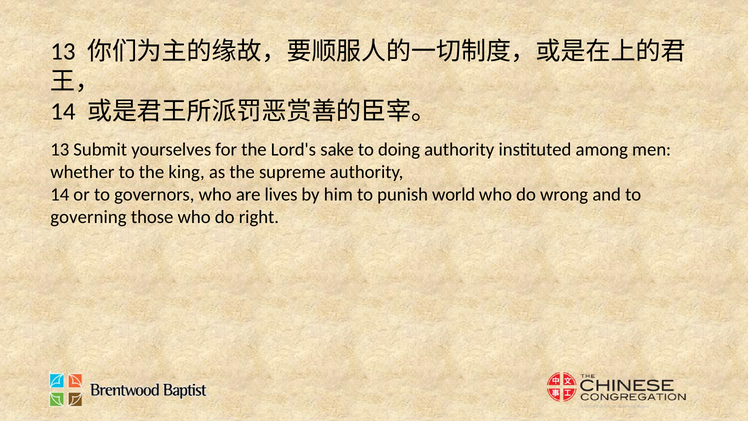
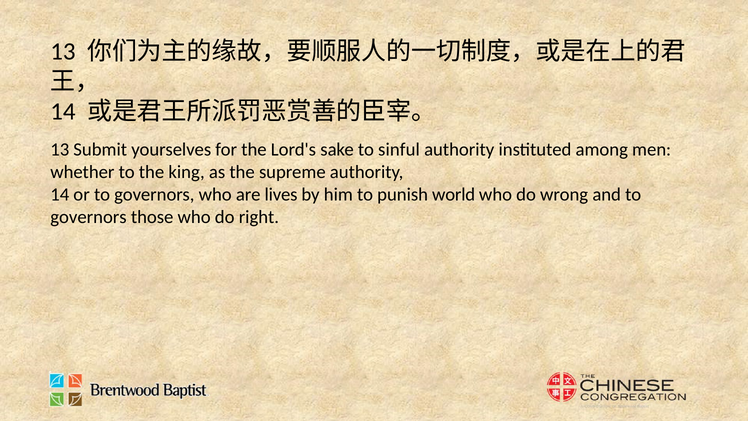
doing: doing -> sinful (399, 150)
governing: governing -> governors (89, 217)
